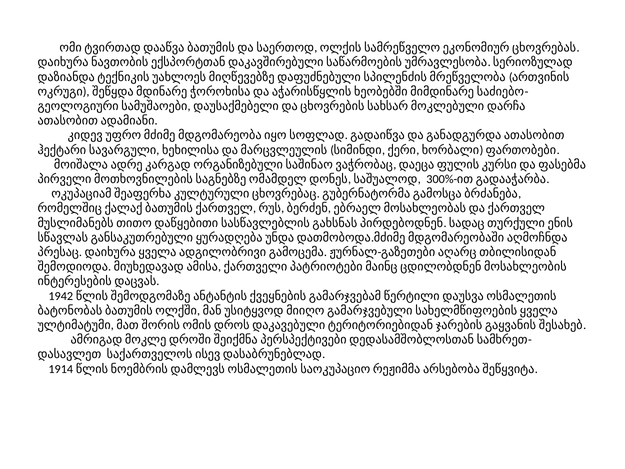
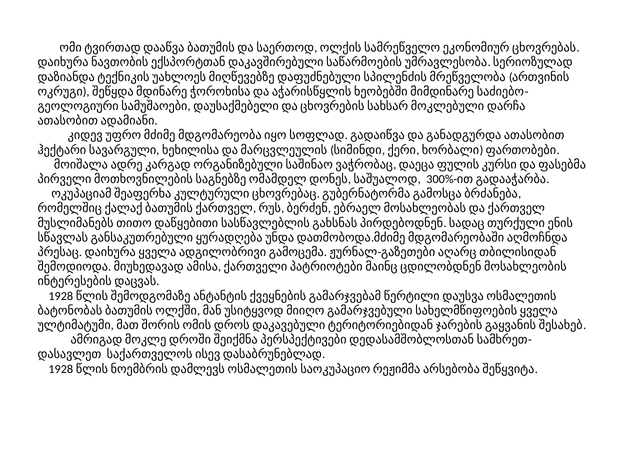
1942: 1942 -> 1928 (61, 296)
1914: 1914 -> 1928 (61, 369)
